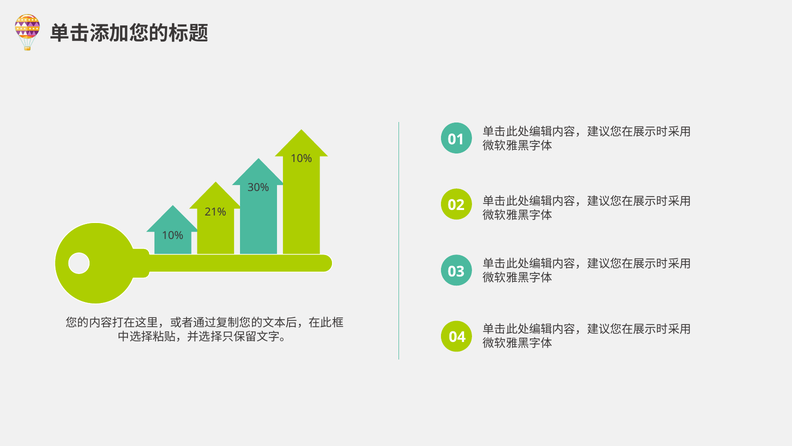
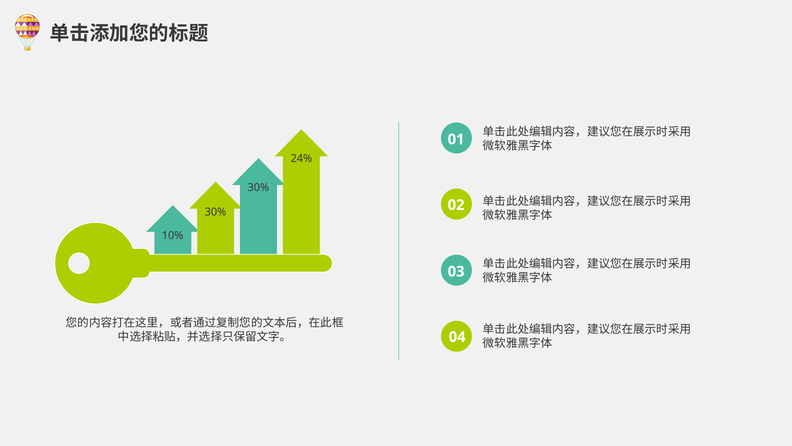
10%: 10% -> 24% (301, 159)
21%: 21% -> 30% (216, 212)
